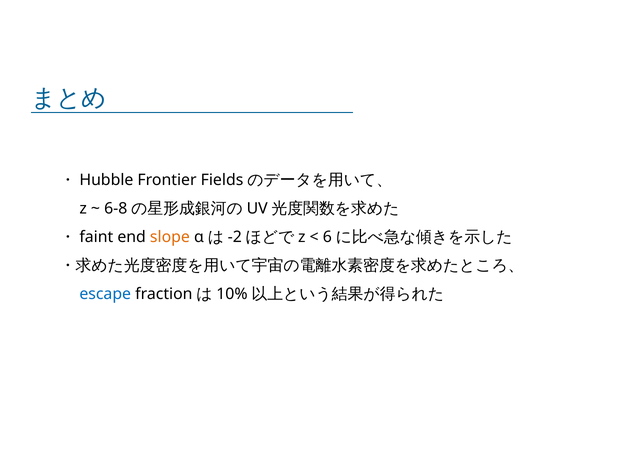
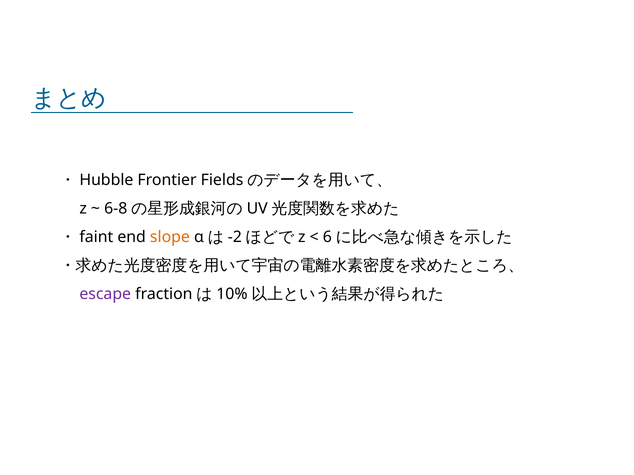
escape colour: blue -> purple (105, 294)
